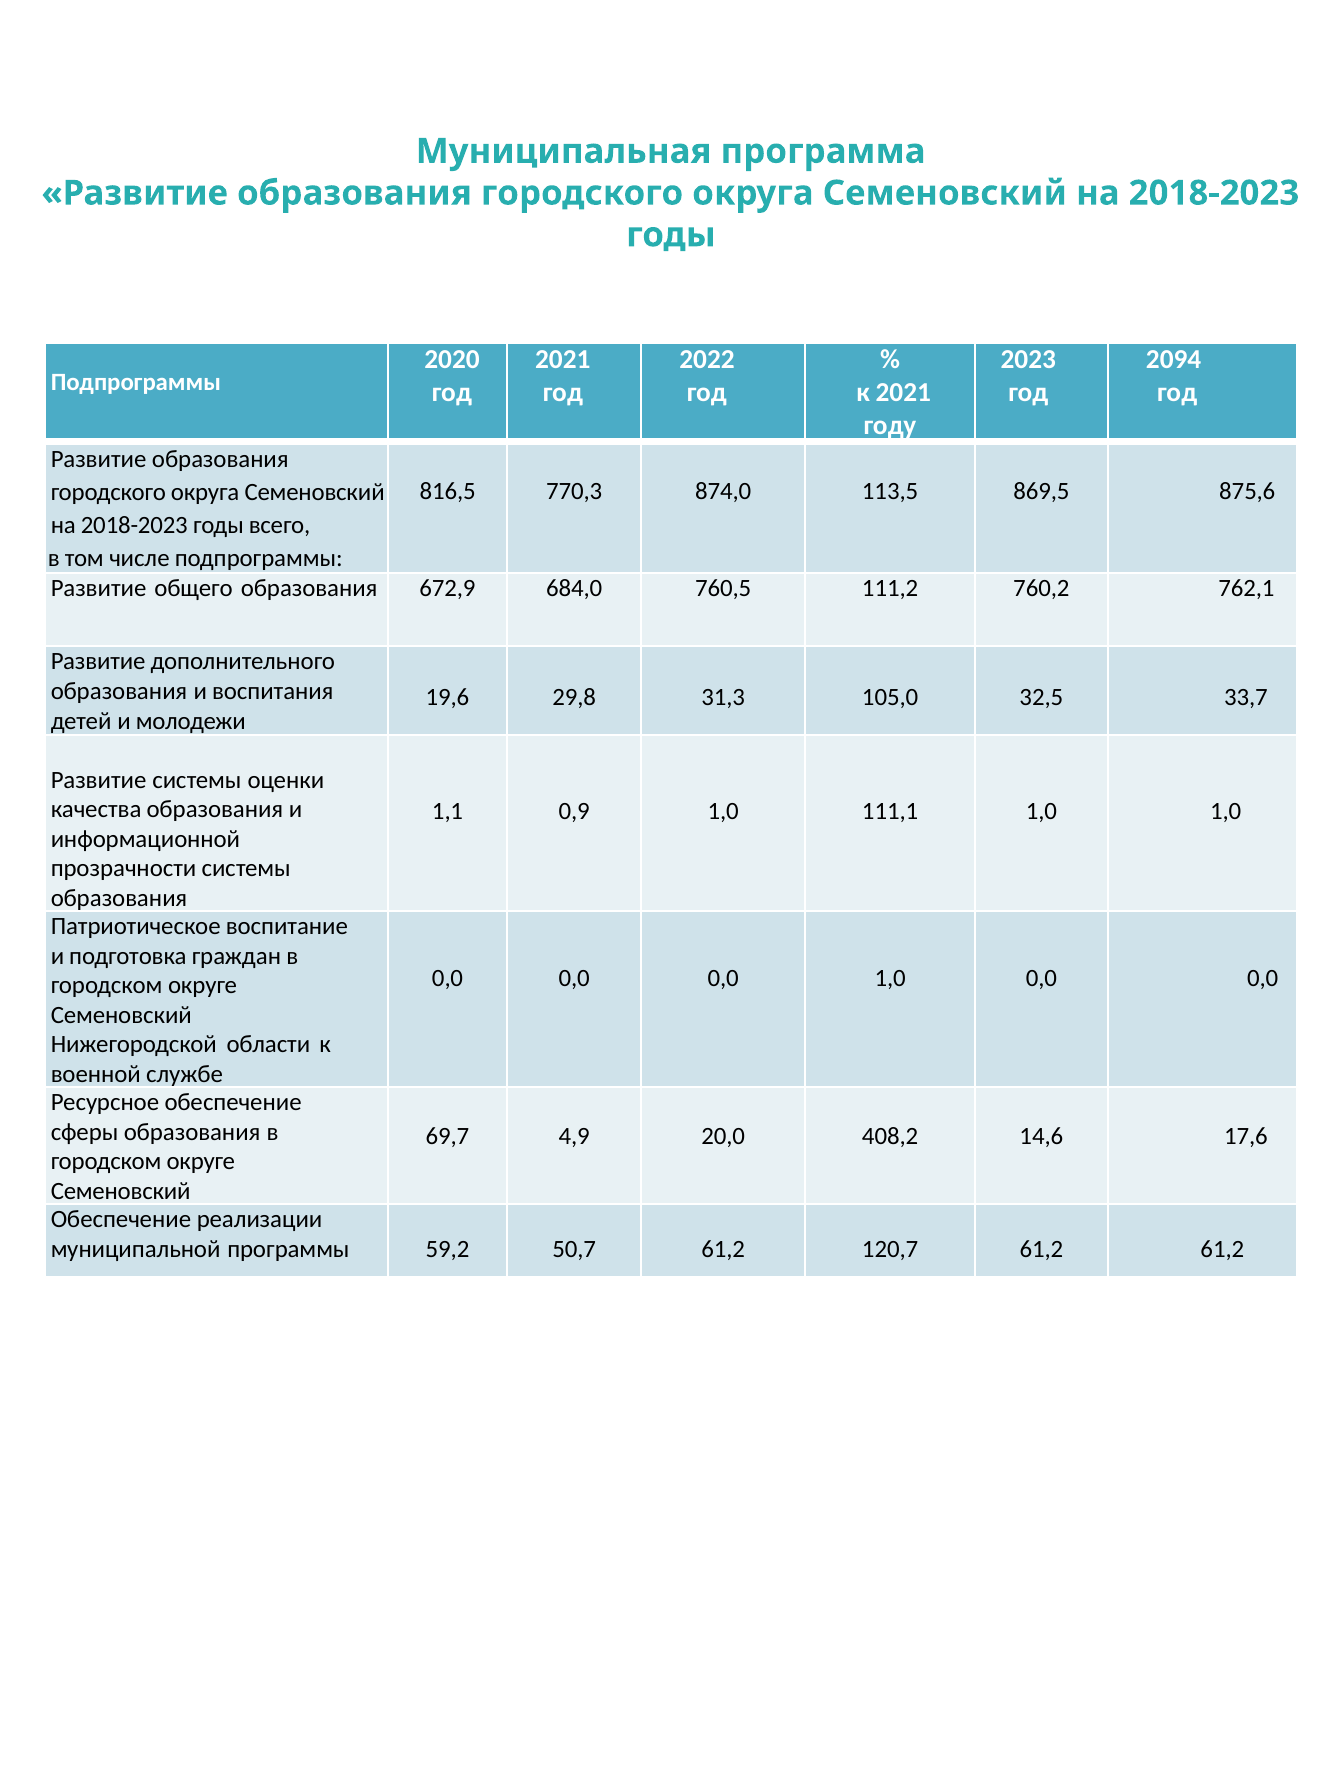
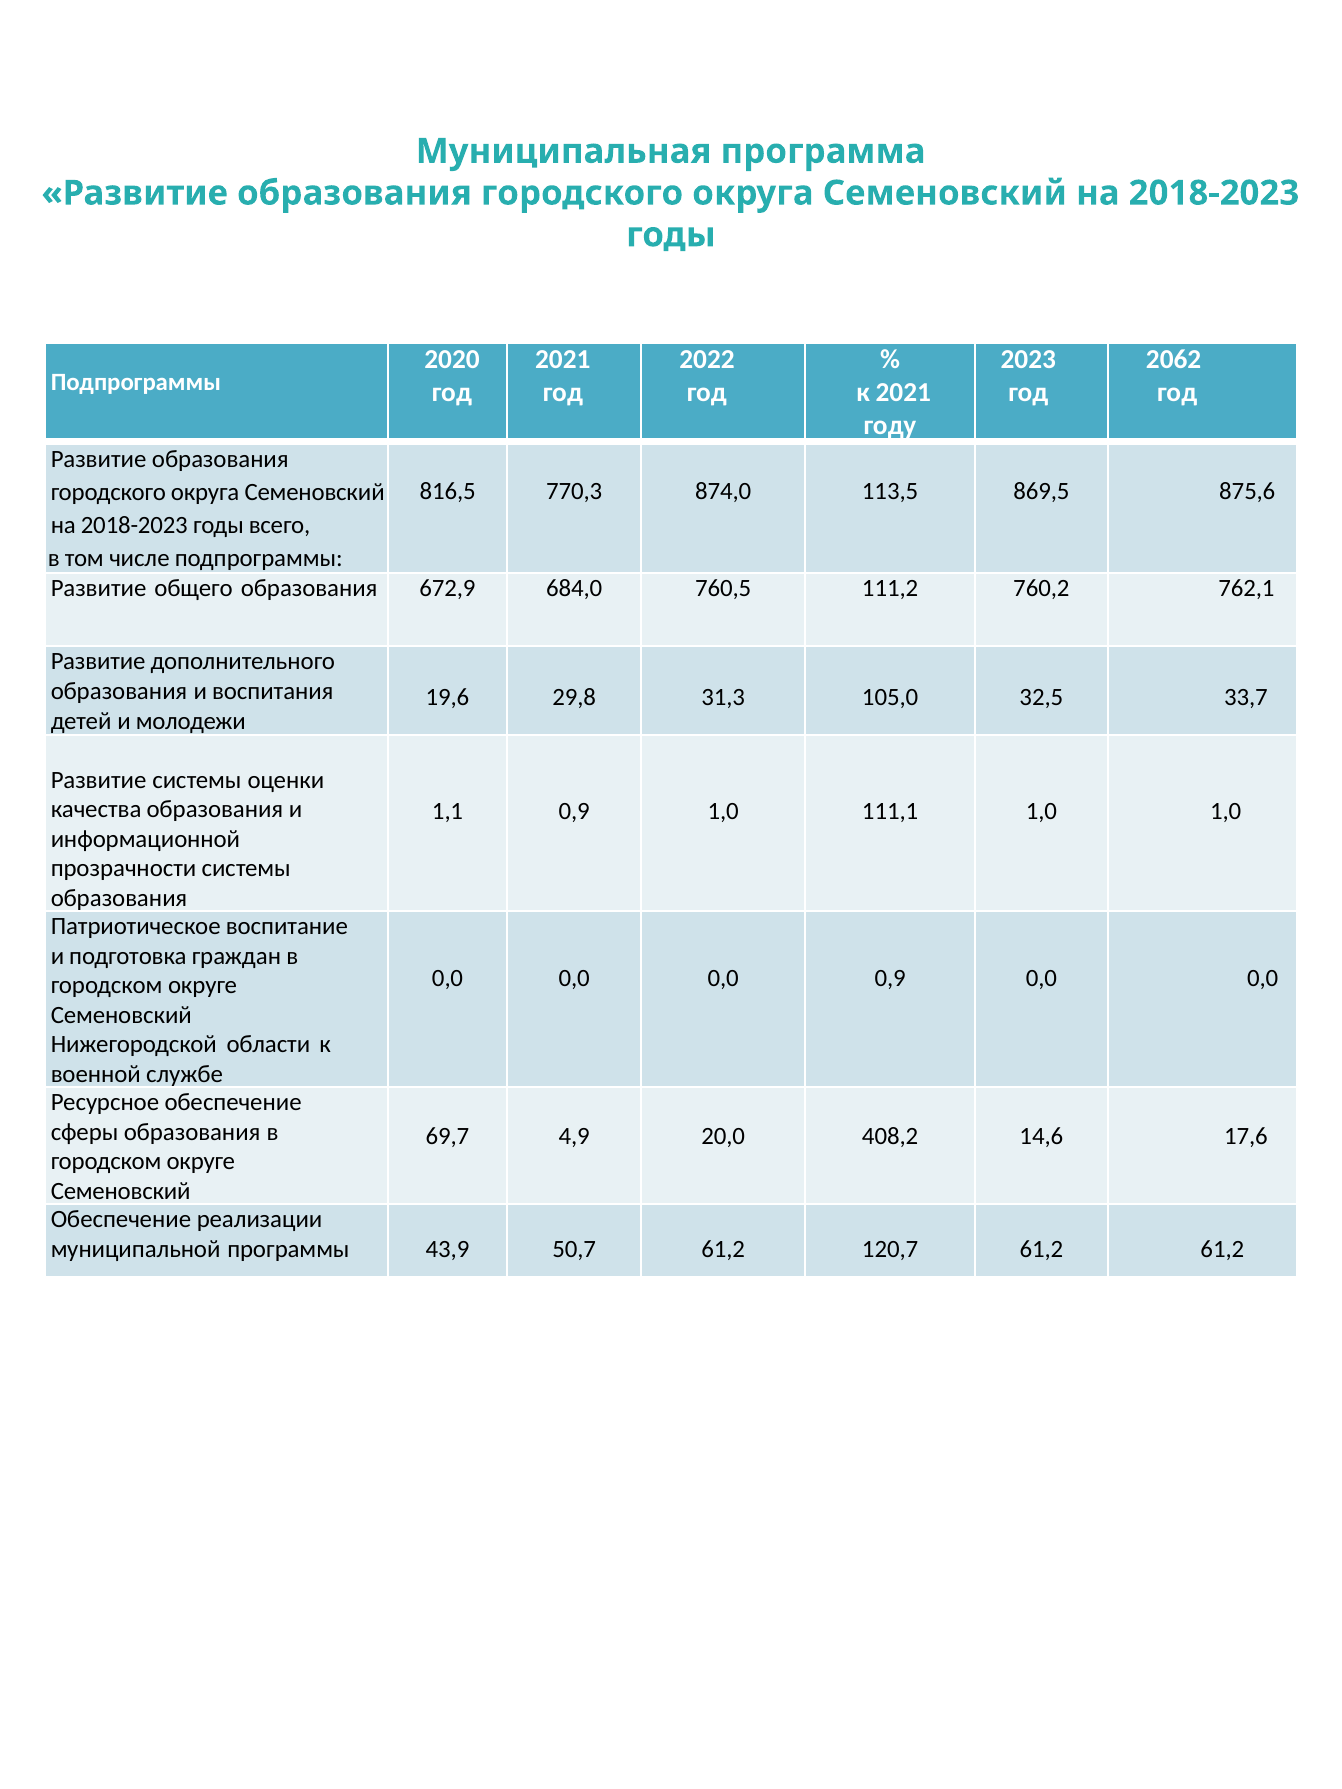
2094: 2094 -> 2062 (1174, 359)
0,0 1,0: 1,0 -> 0,9 (890, 978)
59,2: 59,2 -> 43,9 (448, 1250)
